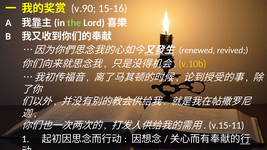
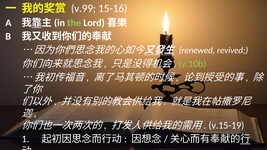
v.90: v.90 -> v.99 (84, 8)
v.10b colour: yellow -> light green (192, 64)
v.15-11: v.15-11 -> v.15-19 (226, 126)
